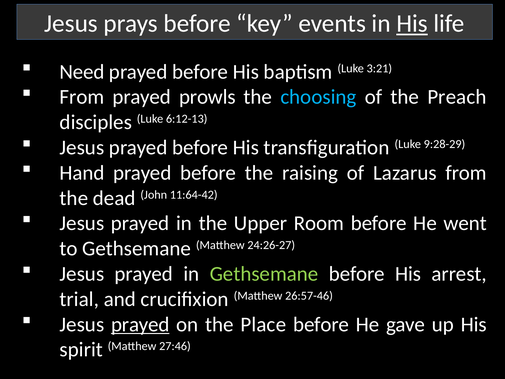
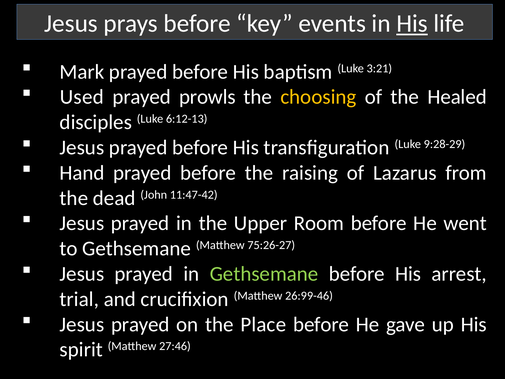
Need: Need -> Mark (82, 72)
From: From -> Used (82, 97)
choosing colour: light blue -> yellow (318, 97)
Preach: Preach -> Healed (457, 97)
11:64-42: 11:64-42 -> 11:47-42 (194, 195)
24:26-27: 24:26-27 -> 75:26-27 (271, 245)
26:57-46: 26:57-46 -> 26:99-46 (309, 296)
prayed underline: present -> none (140, 324)
